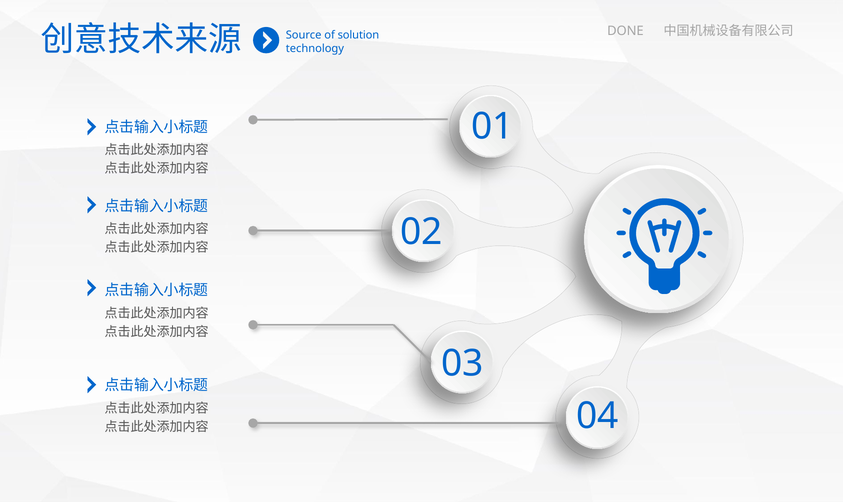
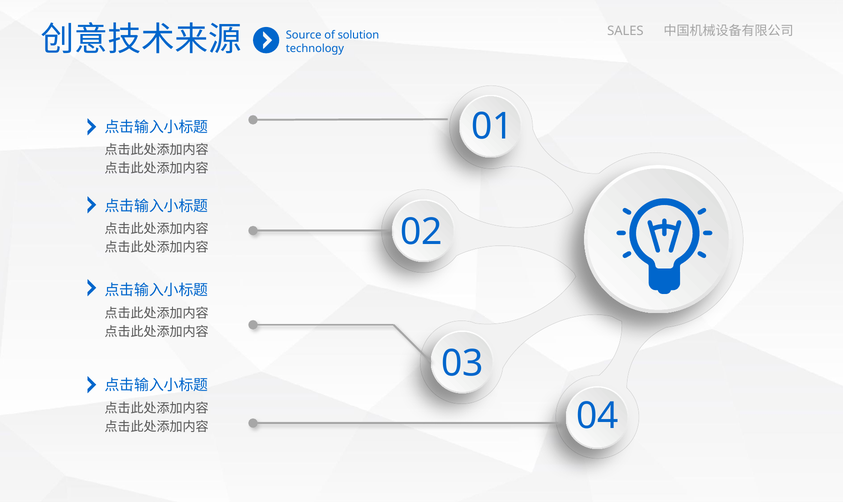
DONE: DONE -> SALES (625, 31)
